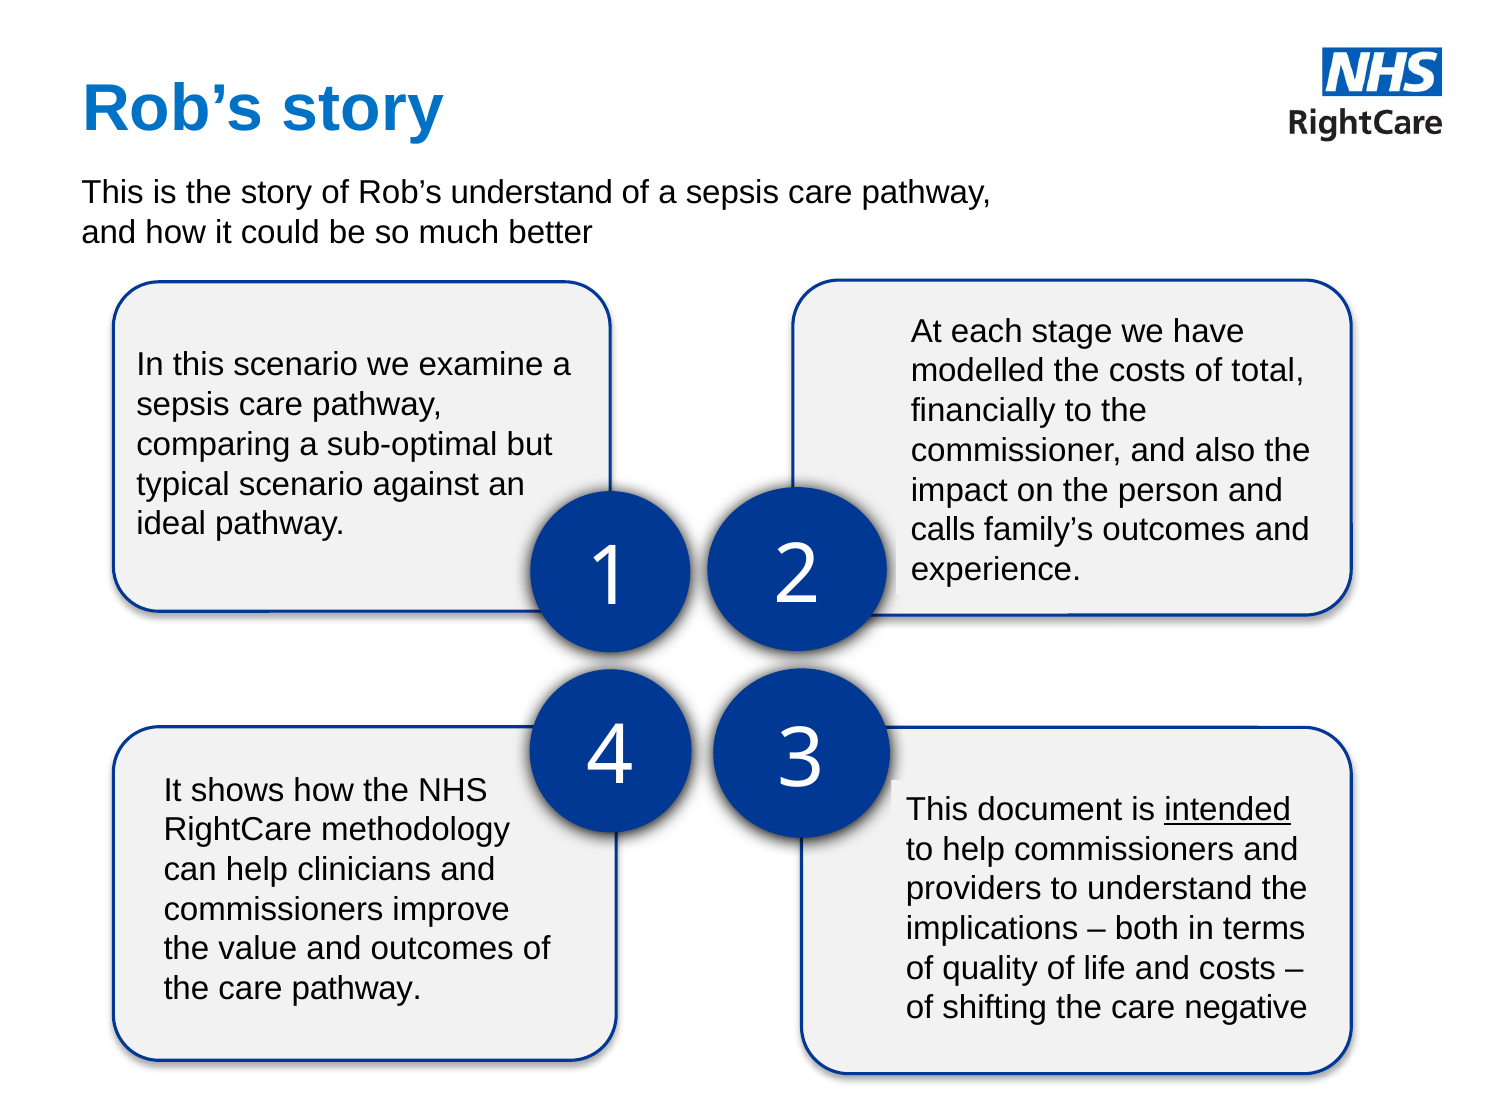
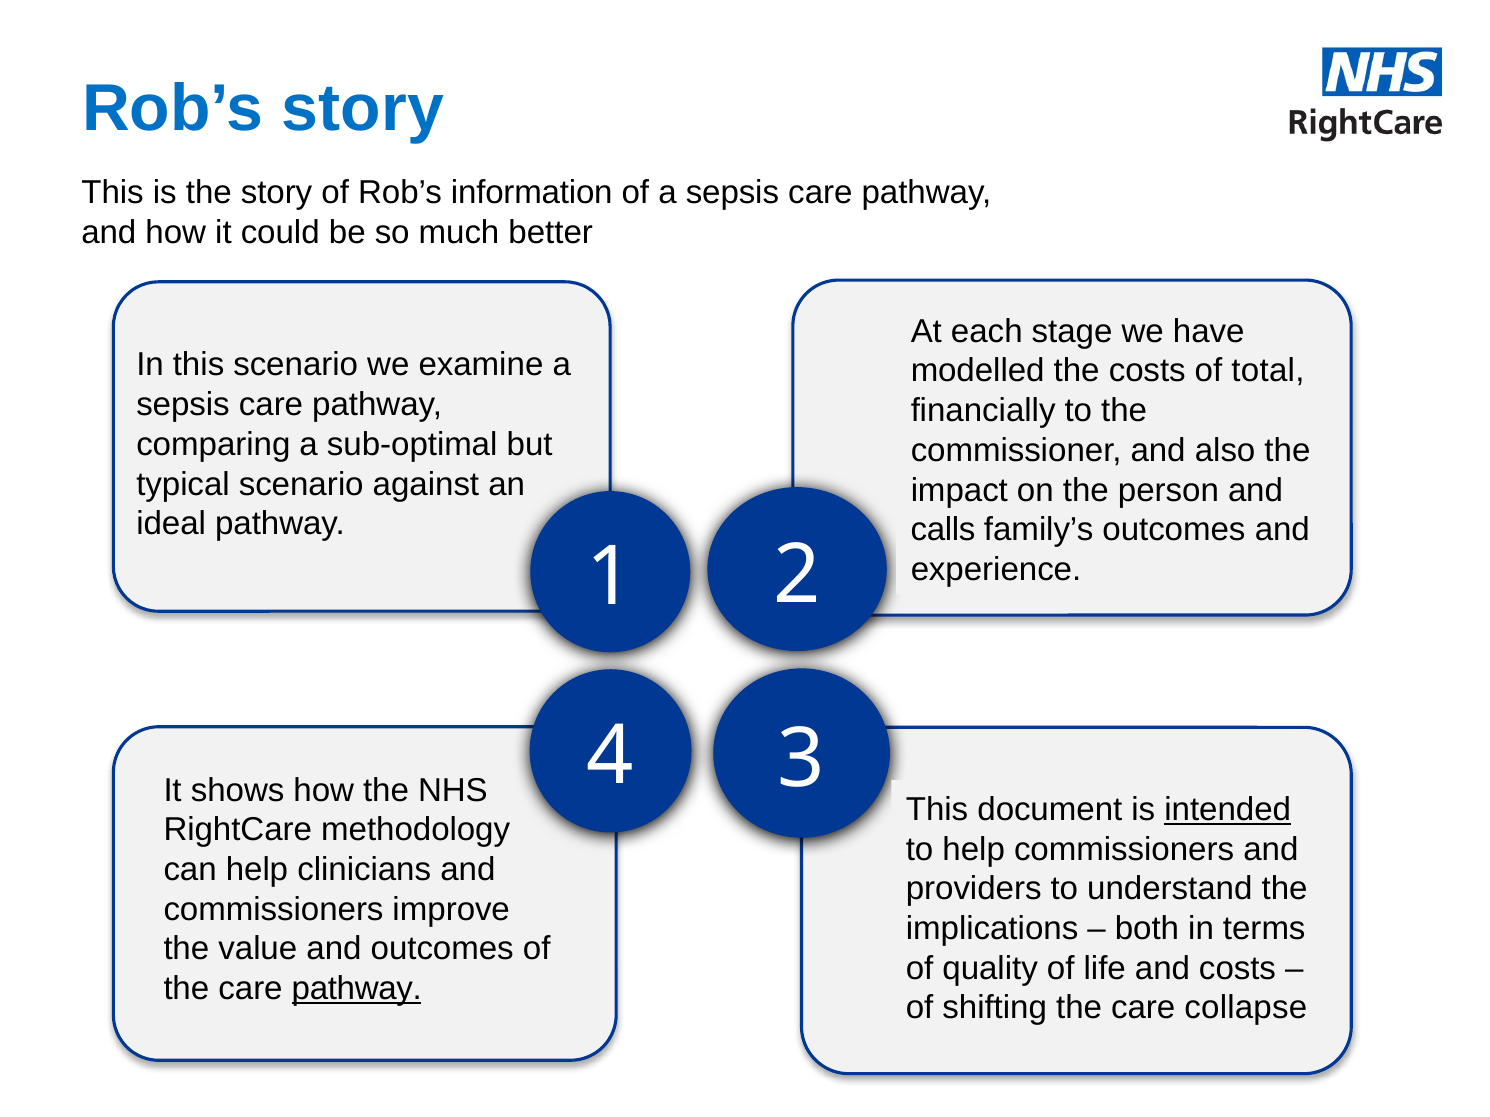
Rob’s understand: understand -> information (532, 193)
pathway underline: none -> present (357, 989)
negative: negative -> collapse (1246, 1008)
